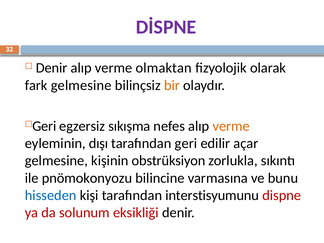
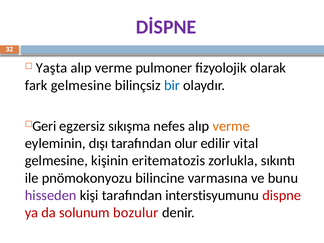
Denir: Denir -> Yaşta (52, 68)
olmaktan: olmaktan -> pulmoner (164, 68)
bir colour: orange -> blue (172, 85)
tarafından geri: geri -> olur (186, 143)
açar: açar -> vital (246, 143)
obstrüksiyon: obstrüksiyon -> eritematozis (168, 161)
hisseden colour: blue -> purple (51, 195)
eksikliği: eksikliği -> bozulur (136, 213)
